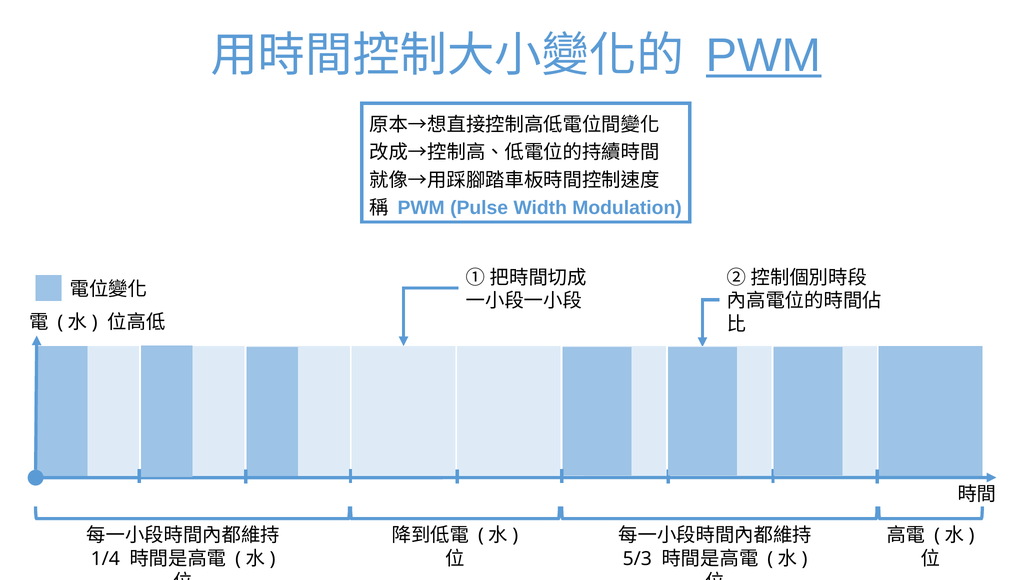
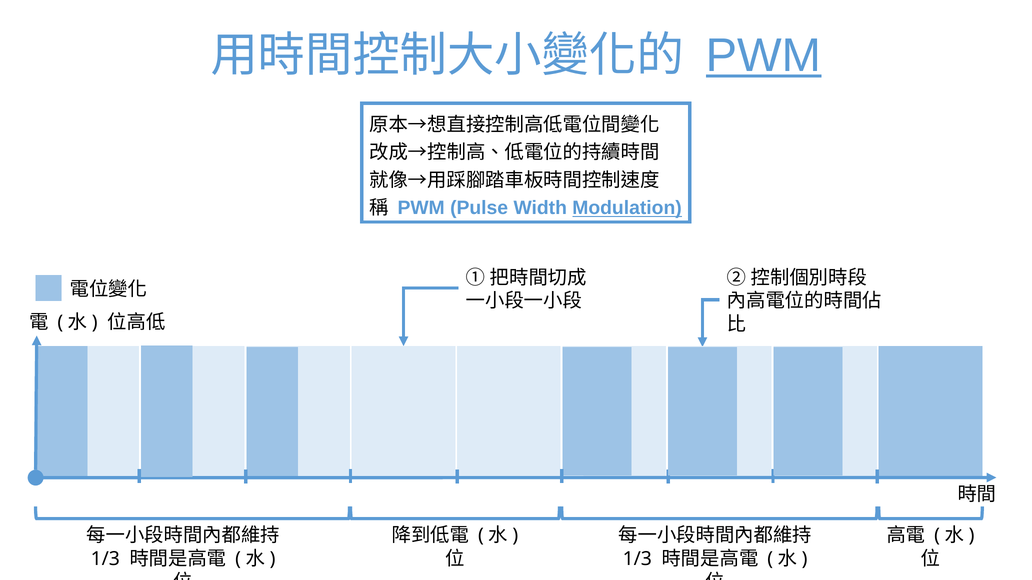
Modulation underline: none -> present (627, 208)
1/4: 1/4 -> 1/3 (105, 559)
5/3: 5/3 -> 1/3 (637, 559)
